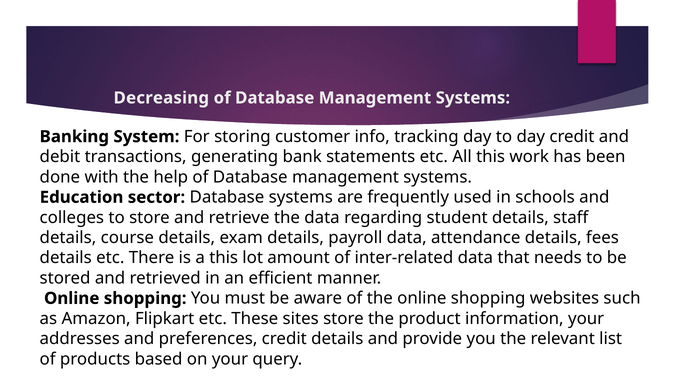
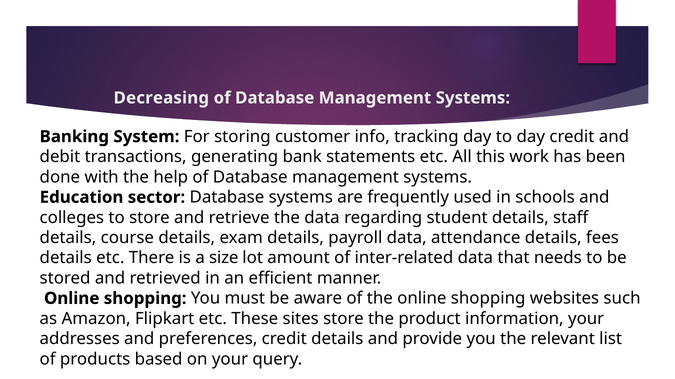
a this: this -> size (224, 258)
